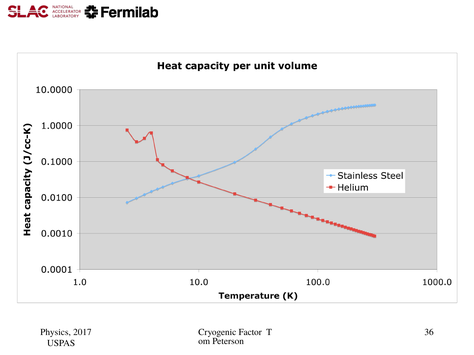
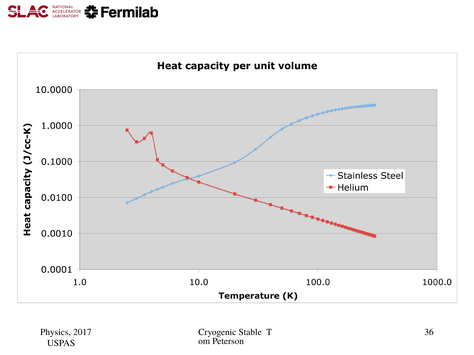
Factor: Factor -> Stable (250, 332)
